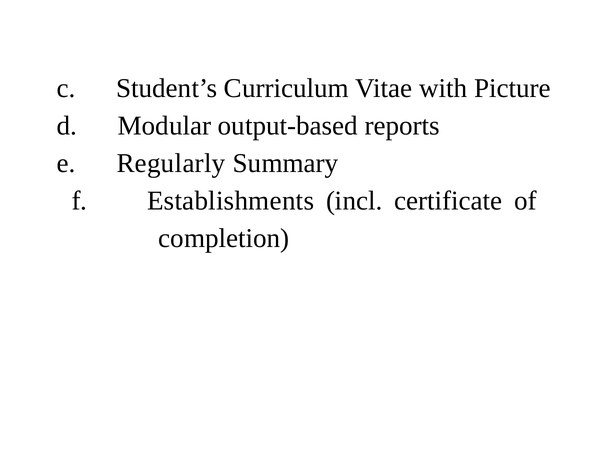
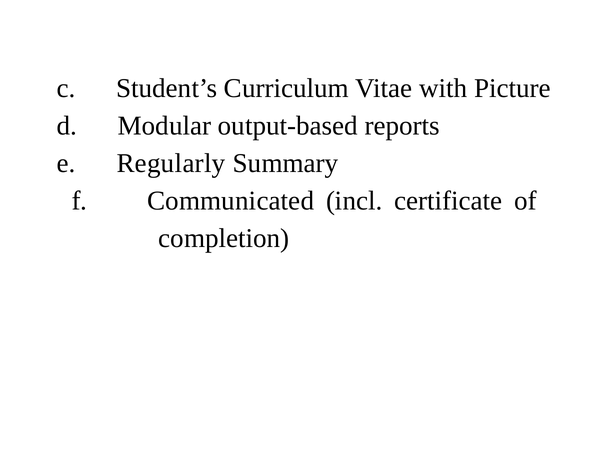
Establishments: Establishments -> Communicated (231, 201)
